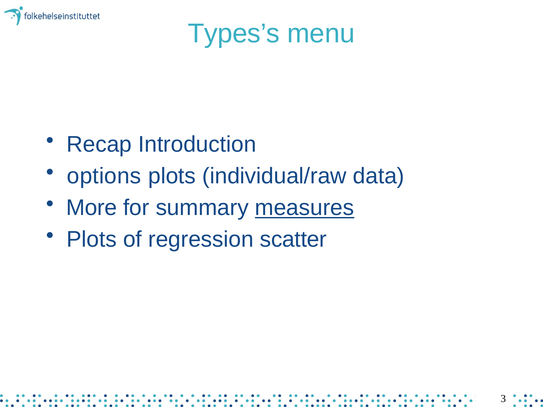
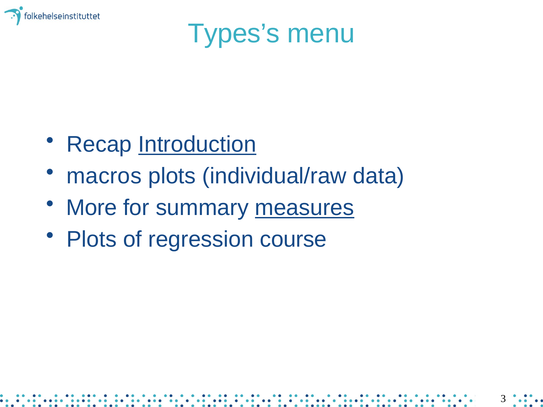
Introduction underline: none -> present (197, 145)
options: options -> macros (104, 176)
scatter: scatter -> course (293, 240)
